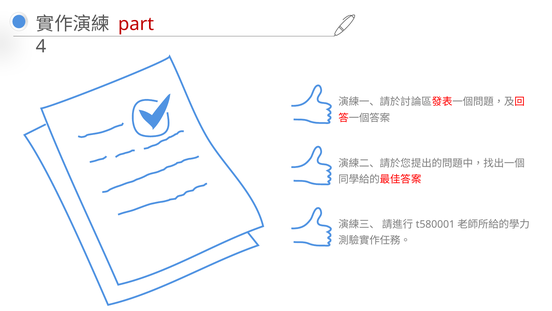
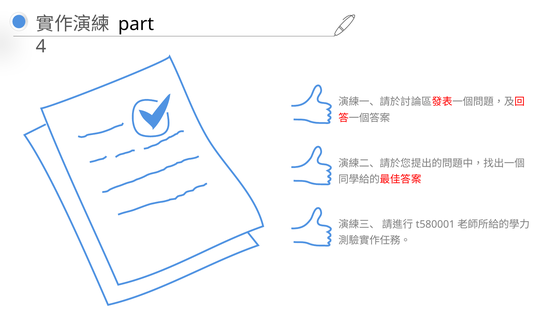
part colour: red -> black (136, 24)
